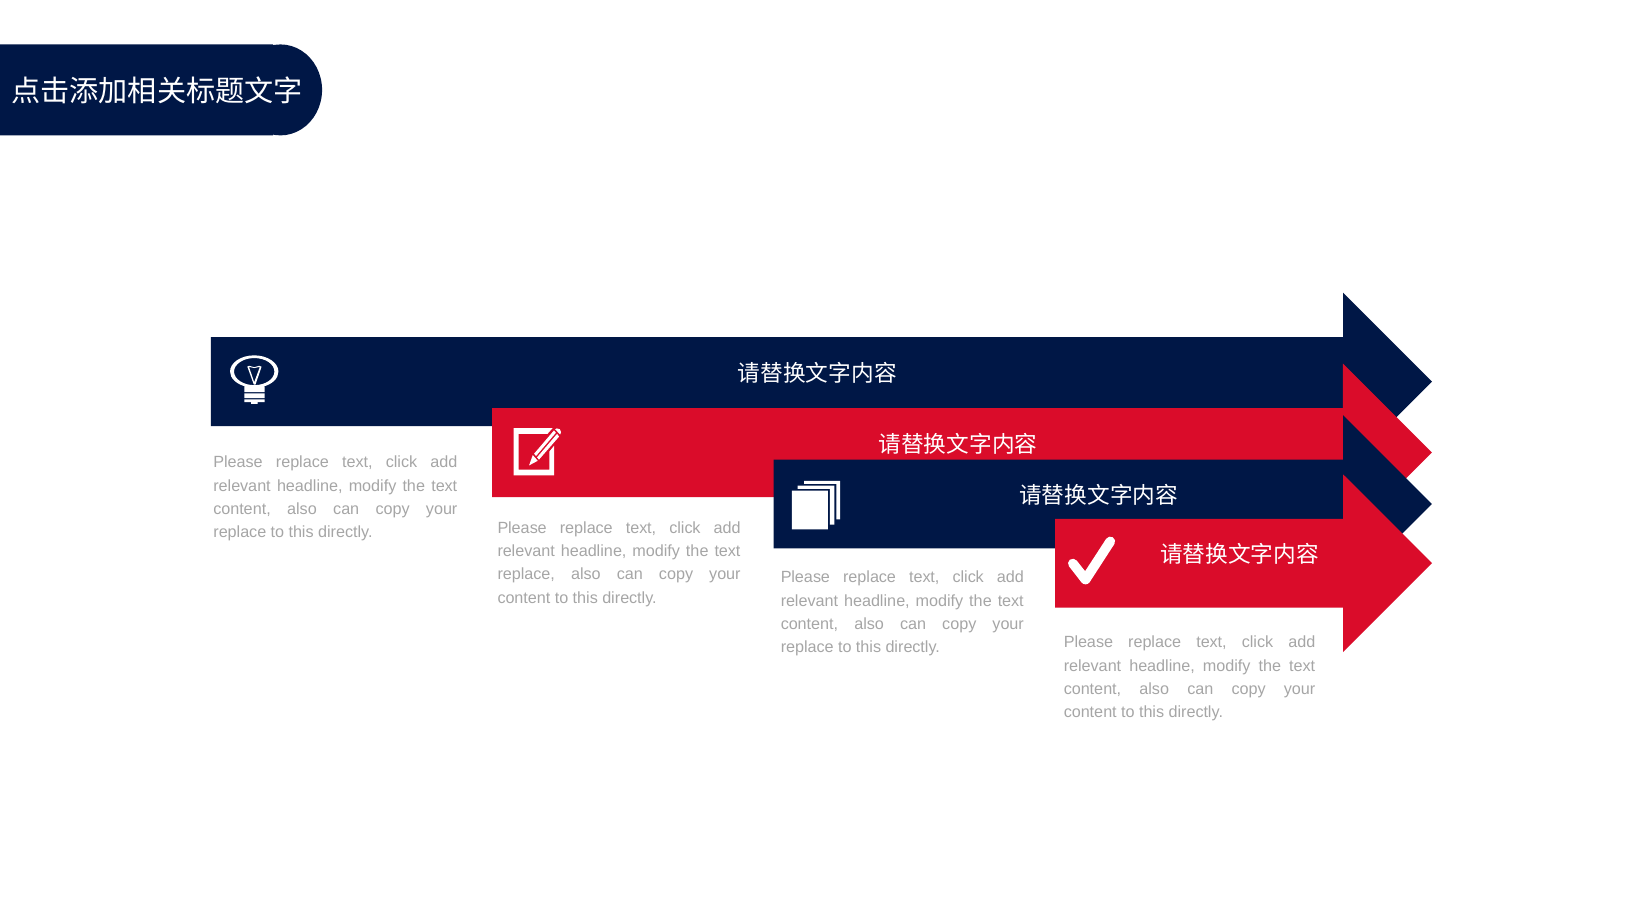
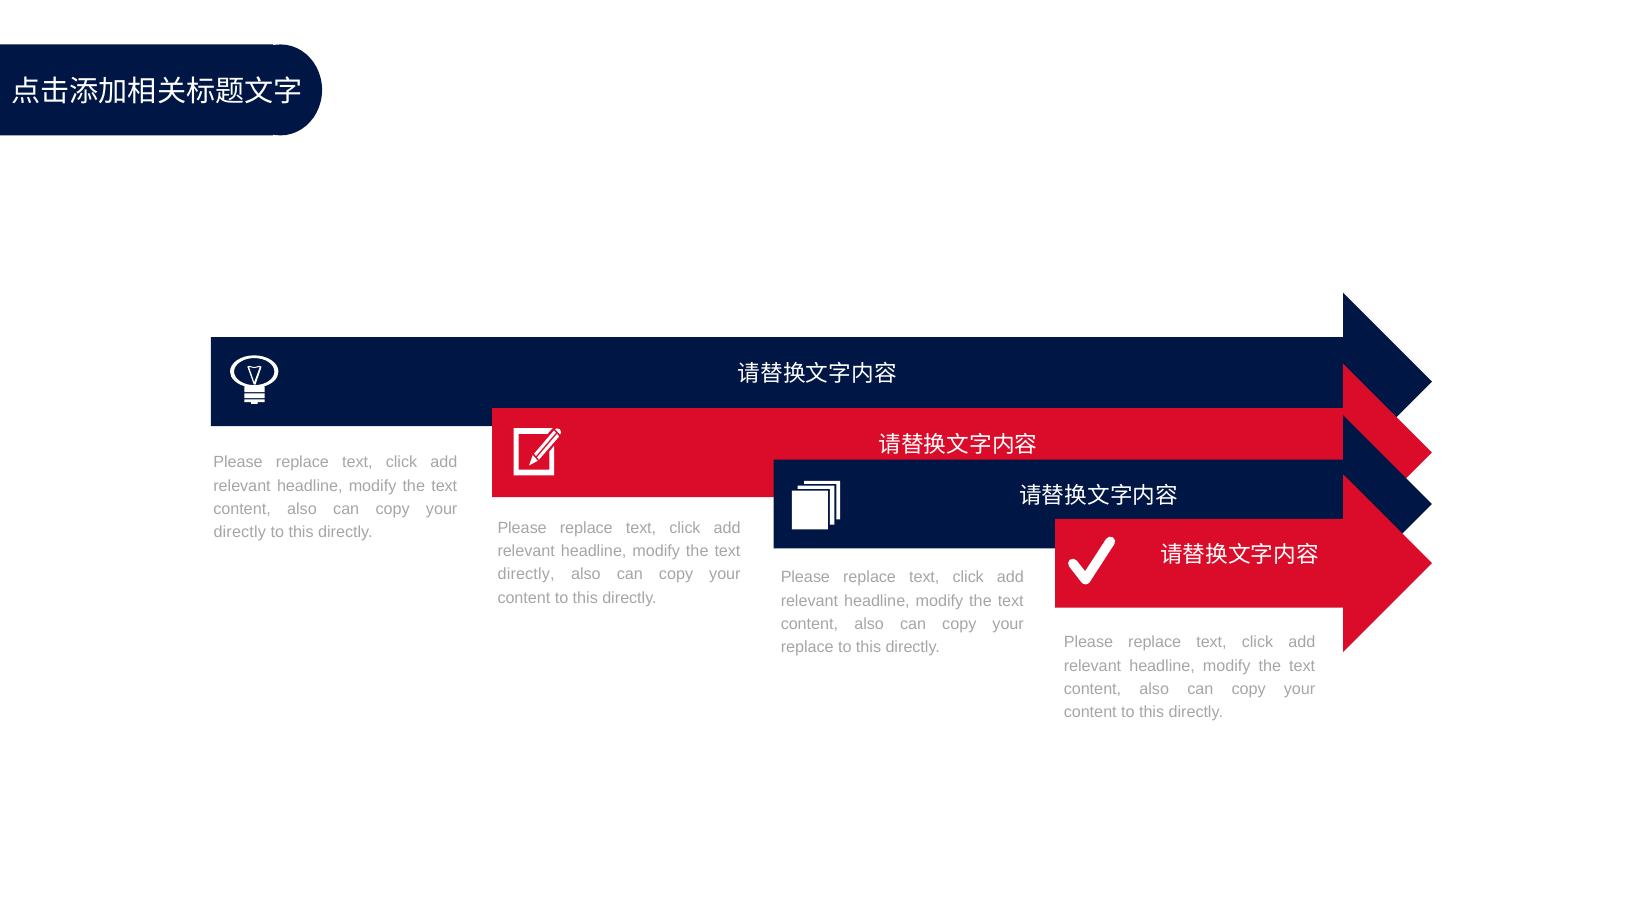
replace: replace -> directly (240, 532)
replace: replace -> directly (526, 574)
